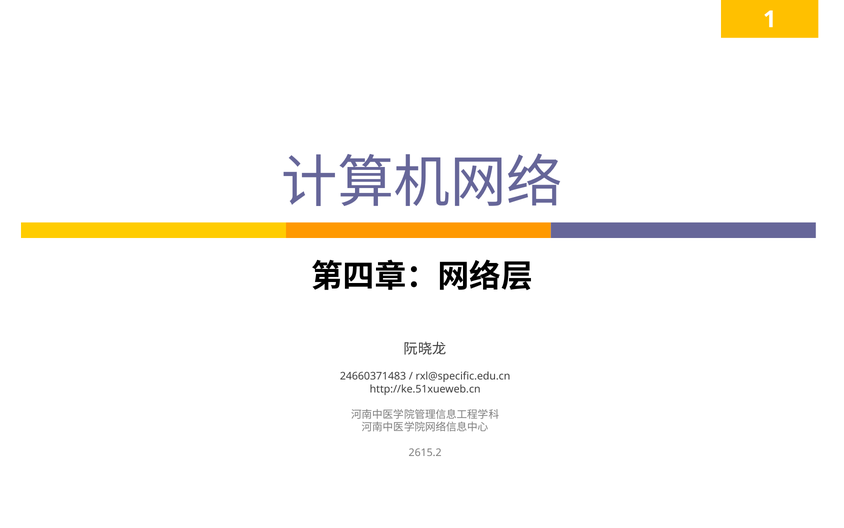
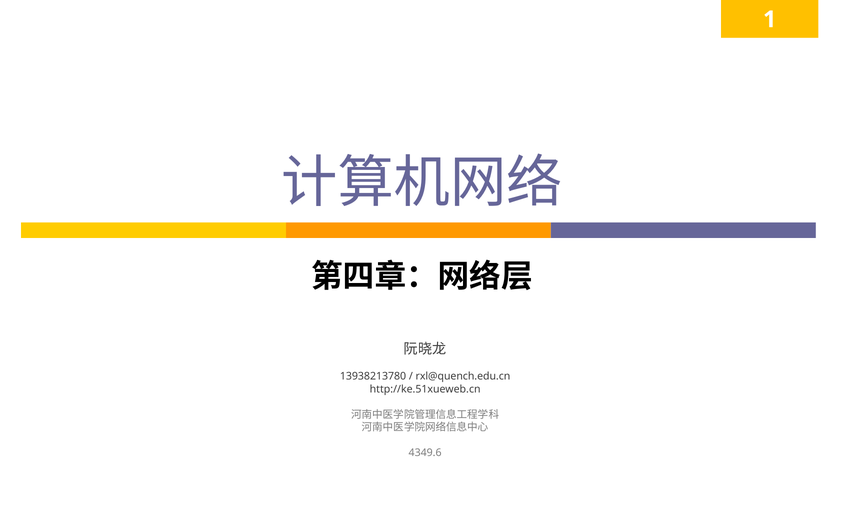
24660371483: 24660371483 -> 13938213780 (373, 376)
rxl@specific.edu.cn: rxl@specific.edu.cn -> rxl@quench.edu.cn (463, 376)
2615.2: 2615.2 -> 4349.6 (425, 452)
